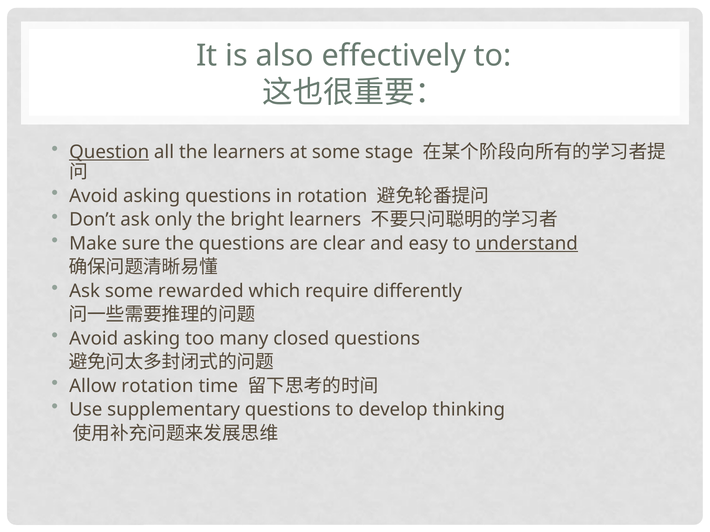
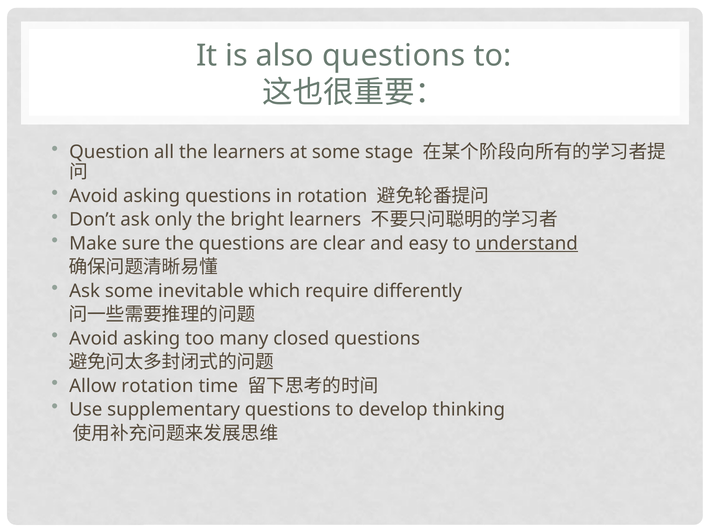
also effectively: effectively -> questions (394, 56)
Question underline: present -> none (109, 152)
rewarded: rewarded -> inevitable (201, 291)
